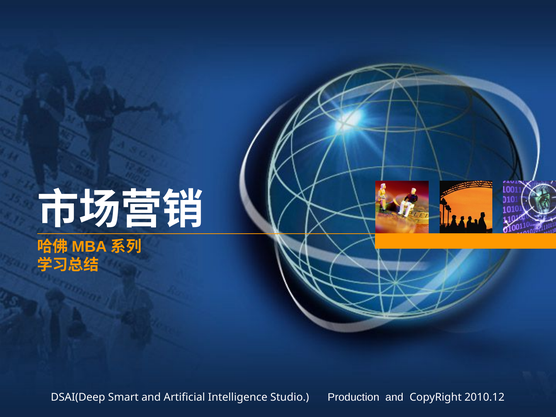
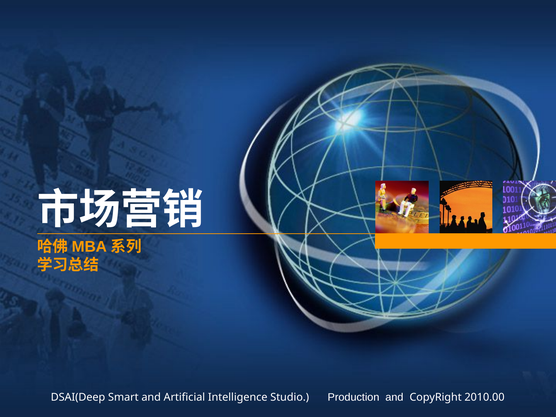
2010.12: 2010.12 -> 2010.00 (484, 397)
